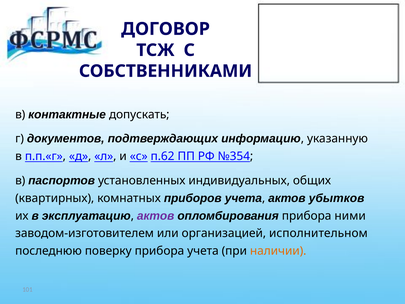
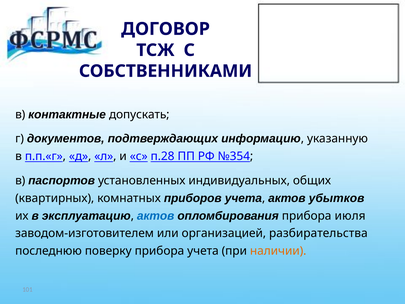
п.62: п.62 -> п.28 (163, 156)
актов colour: purple -> blue (156, 216)
ними: ними -> июля (350, 216)
исполнительном: исполнительном -> разбирательства (318, 233)
